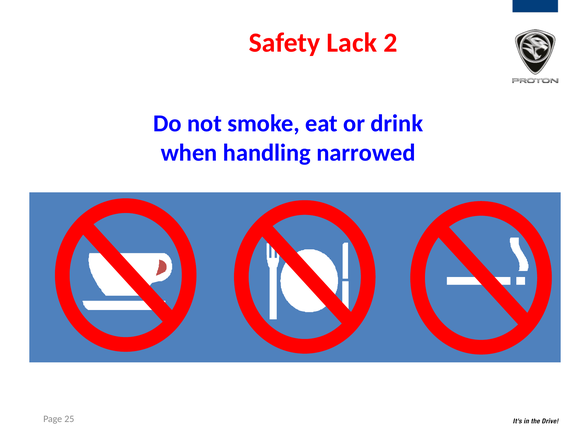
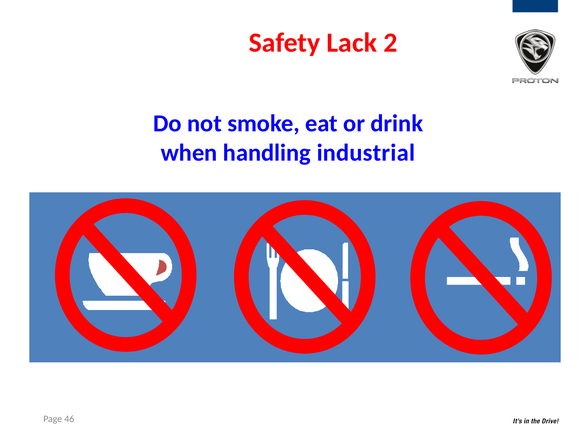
narrowed: narrowed -> industrial (366, 153)
25: 25 -> 46 (69, 419)
